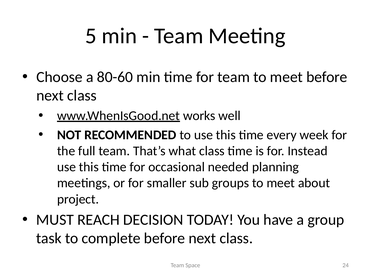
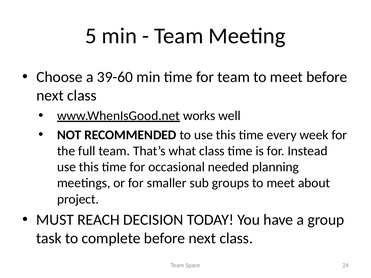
80-60: 80-60 -> 39-60 (115, 77)
